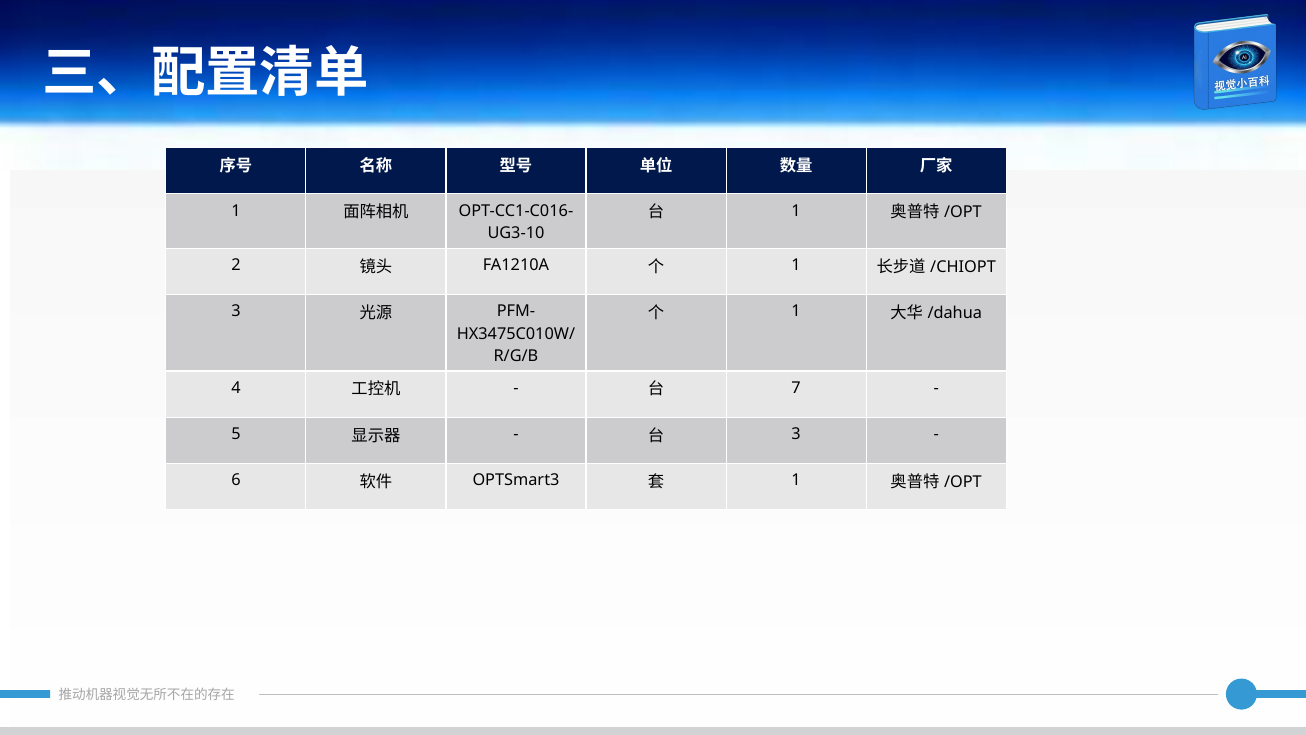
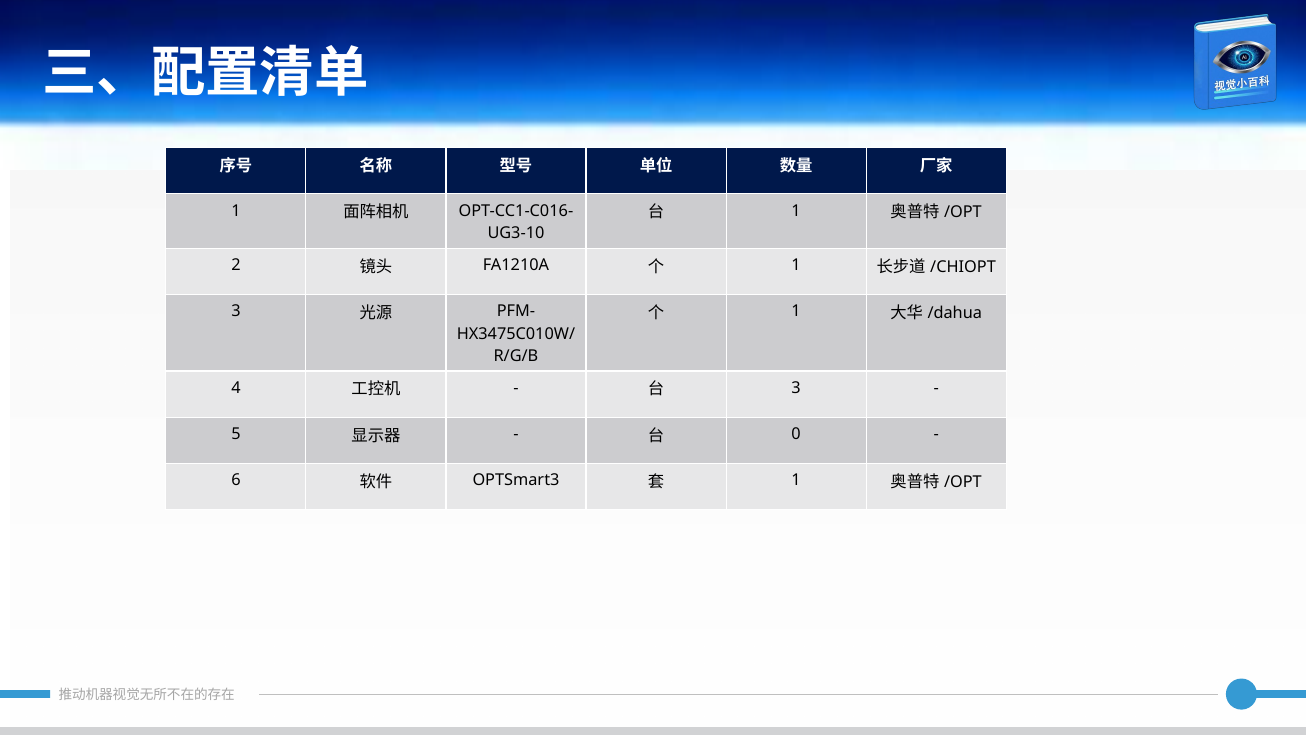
7: 7 -> 3 (796, 388)
3: 3 -> 0 (796, 434)
